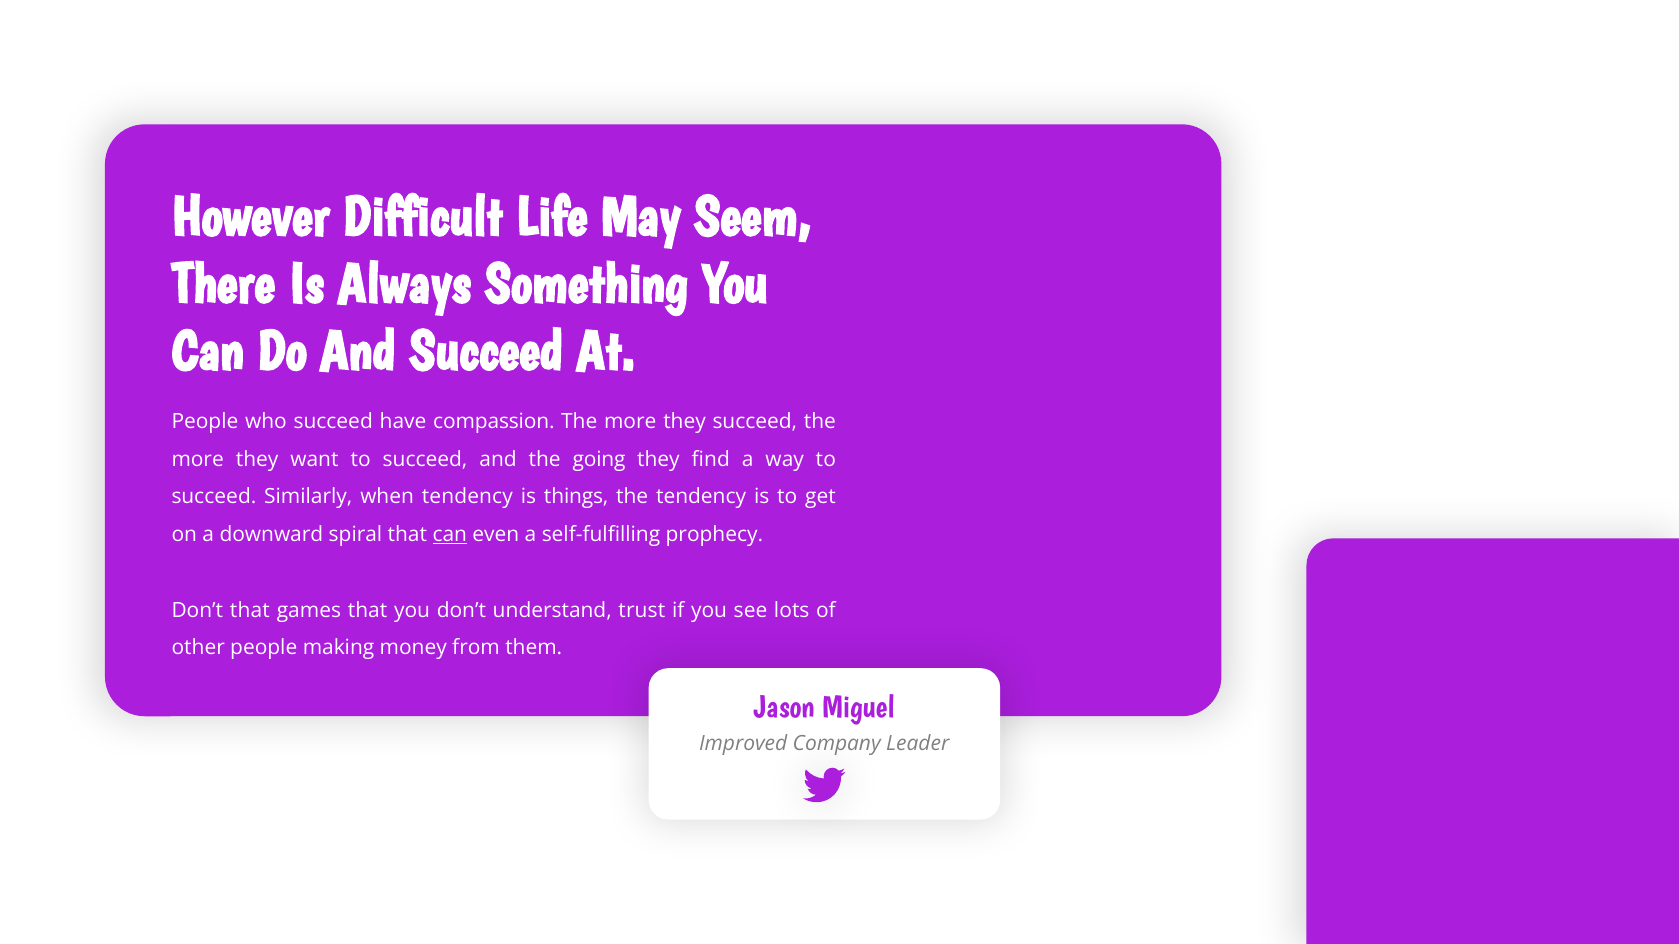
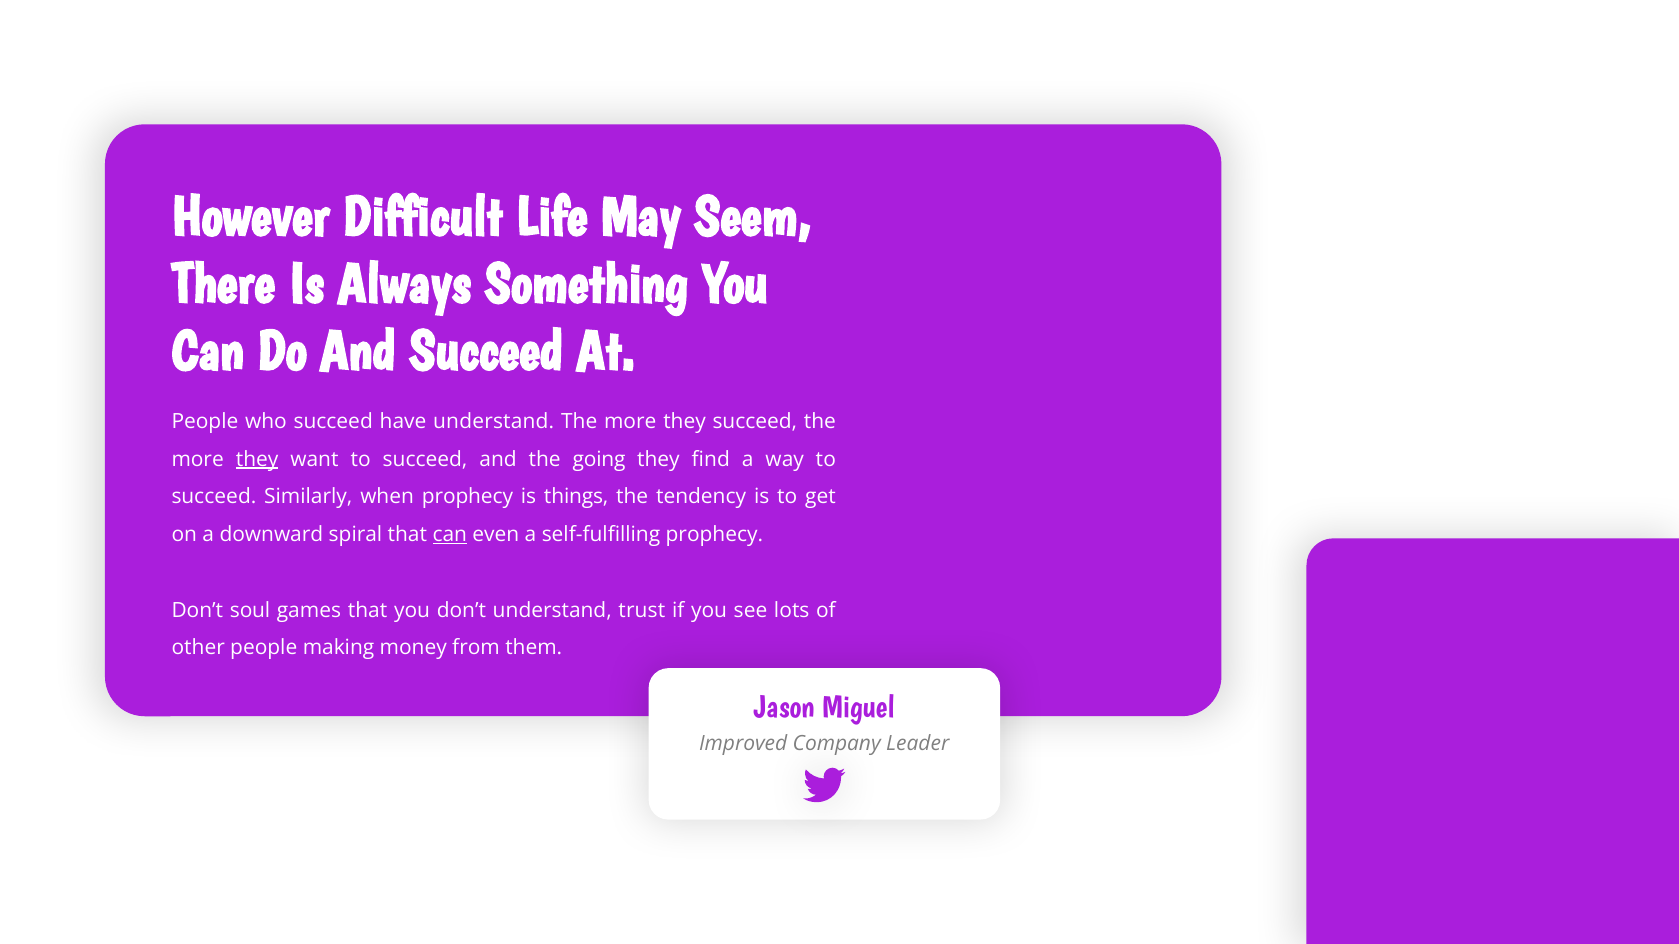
have compassion: compassion -> understand (494, 422)
they underline: none -> present (257, 459)
when tendency: tendency -> prophecy (467, 497)
Don’t that: that -> soul (250, 610)
